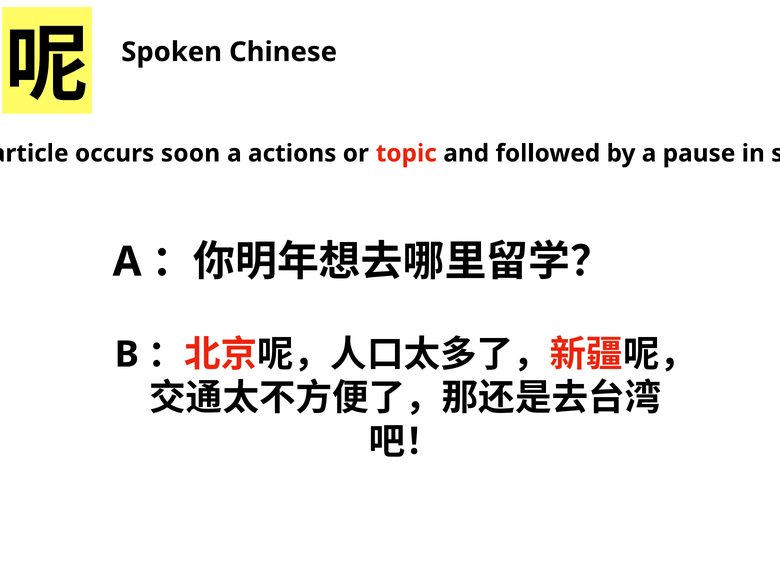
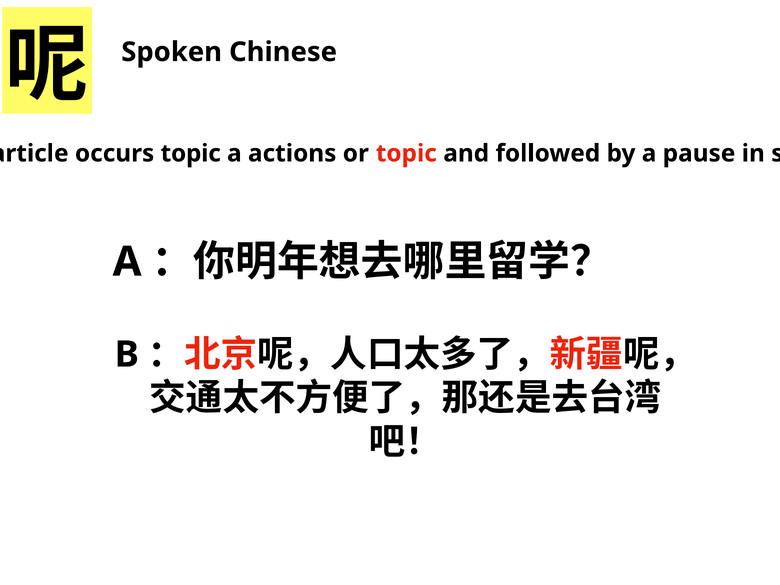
occurs soon: soon -> topic (191, 153)
